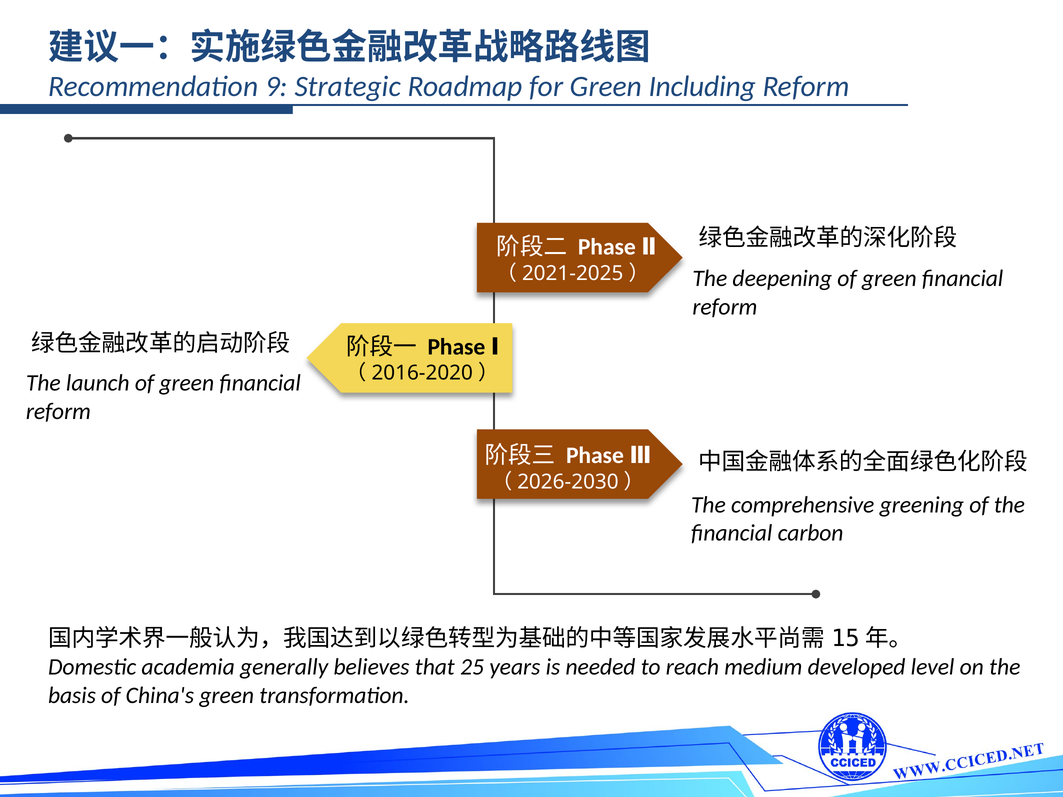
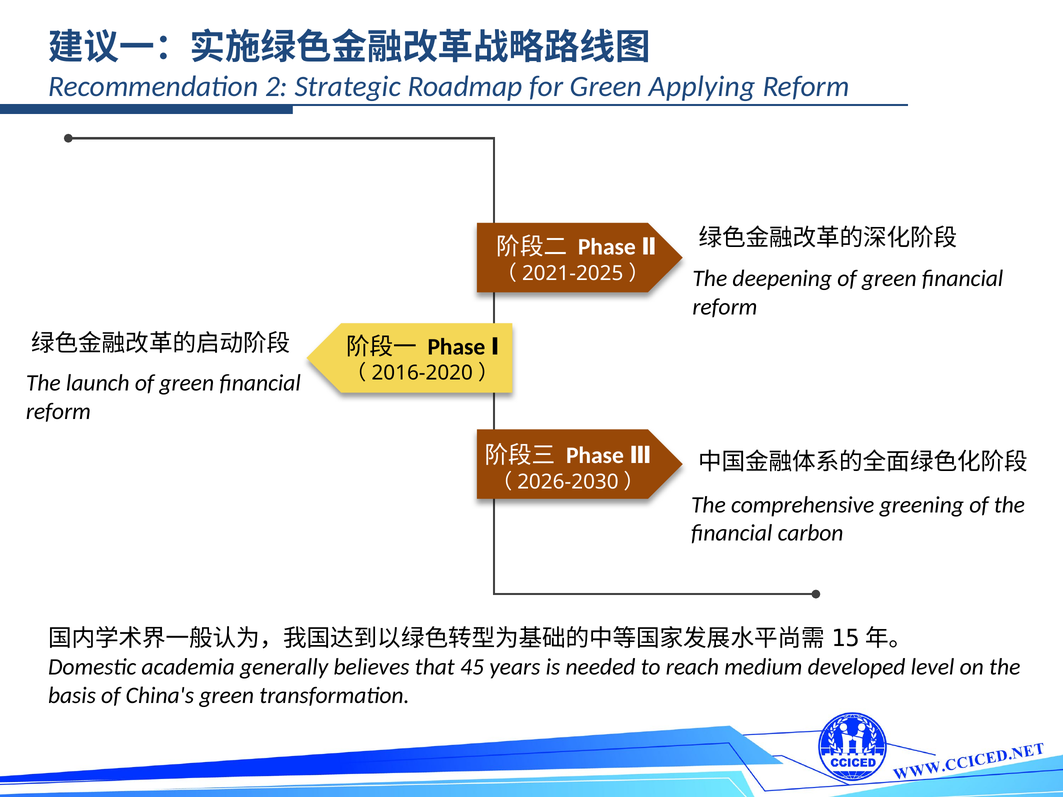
9: 9 -> 2 (276, 86)
Including: Including -> Applying (702, 86)
25: 25 -> 45 (472, 667)
